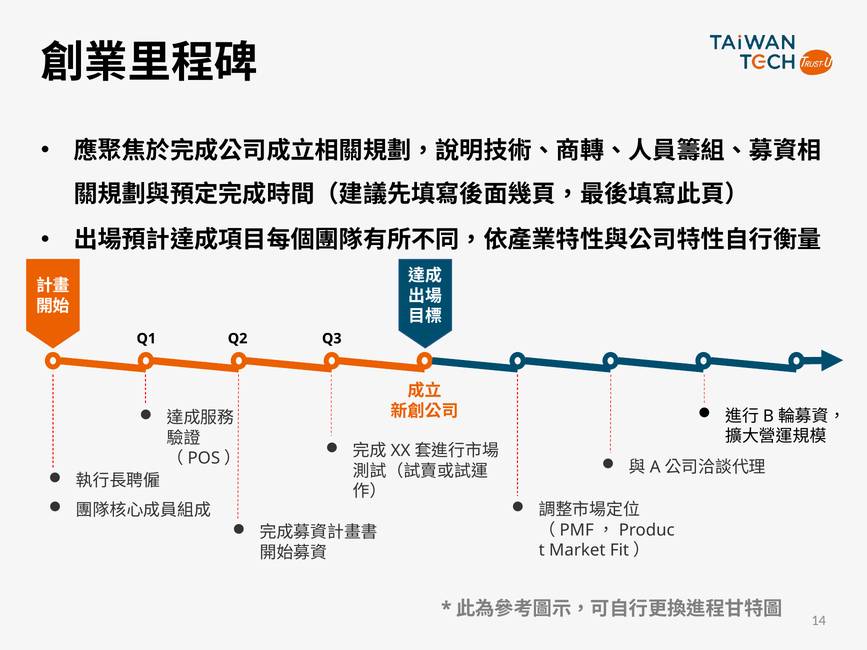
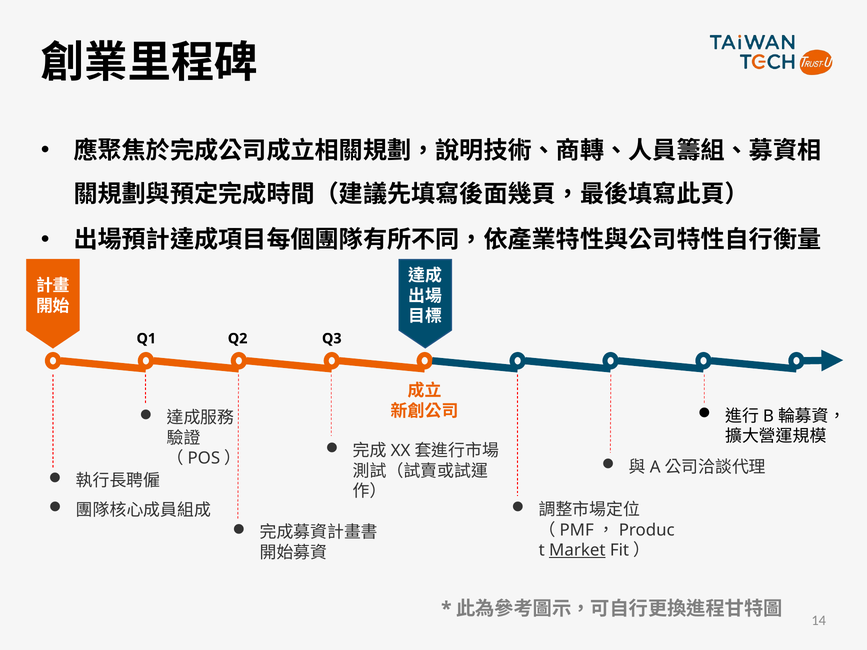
Market underline: none -> present (577, 550)
